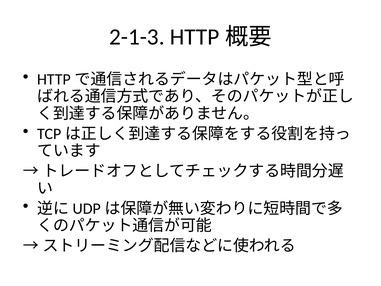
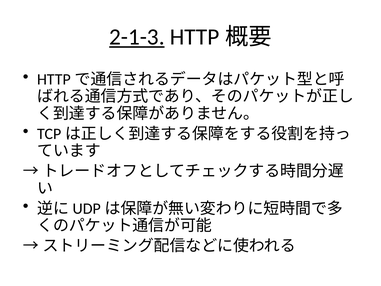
2-1-3 underline: none -> present (137, 37)
